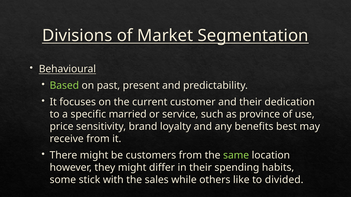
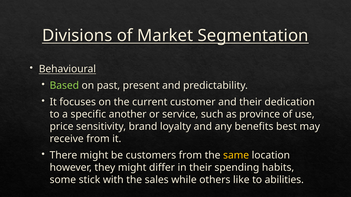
married: married -> another (128, 115)
same colour: light green -> yellow (236, 156)
divided: divided -> abilities (284, 180)
